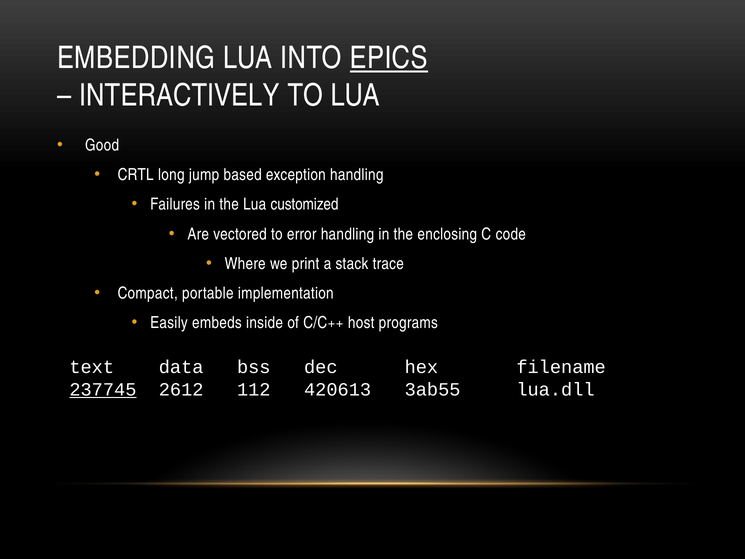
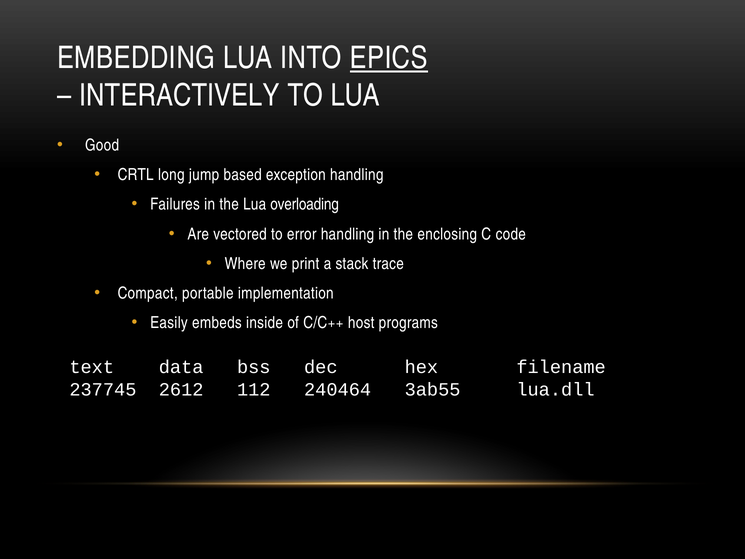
customized: customized -> overloading (305, 204)
237745 underline: present -> none (103, 389)
420613: 420613 -> 240464 (338, 389)
